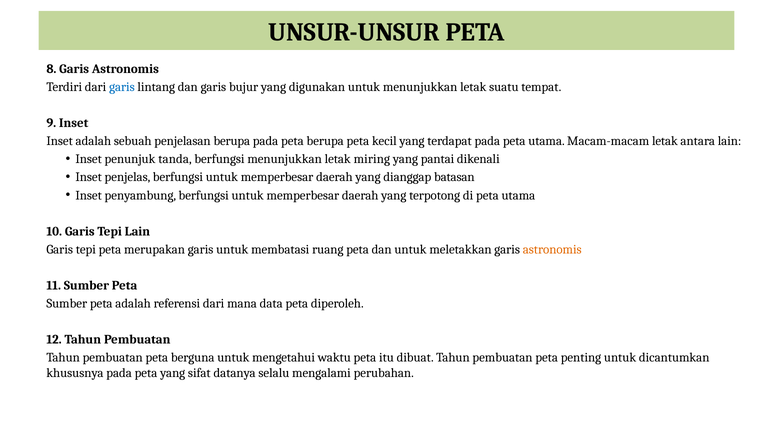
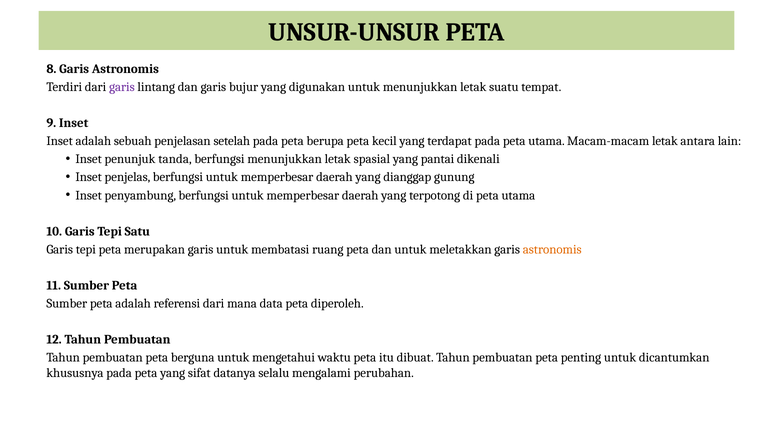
garis colour: blue -> purple (122, 87)
penjelasan berupa: berupa -> setelah (232, 141)
miring: miring -> spasial (372, 159)
batasan: batasan -> gunung (454, 177)
Tepi Lain: Lain -> Satu (137, 231)
